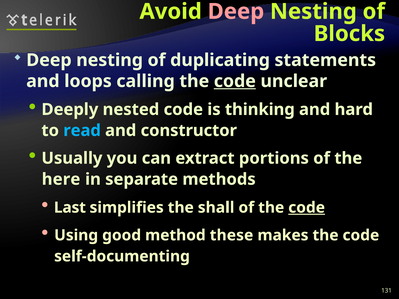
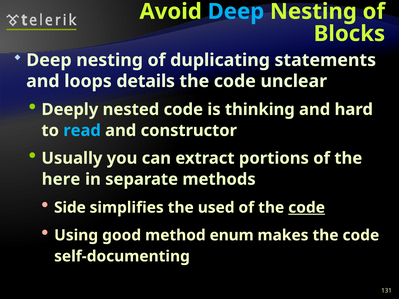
Deep colour: pink -> light blue (236, 12)
calling: calling -> details (146, 81)
code underline: present -> none (235, 81)
Last: Last -> Side (70, 208)
shall: shall -> used (216, 208)
these: these -> enum (232, 235)
